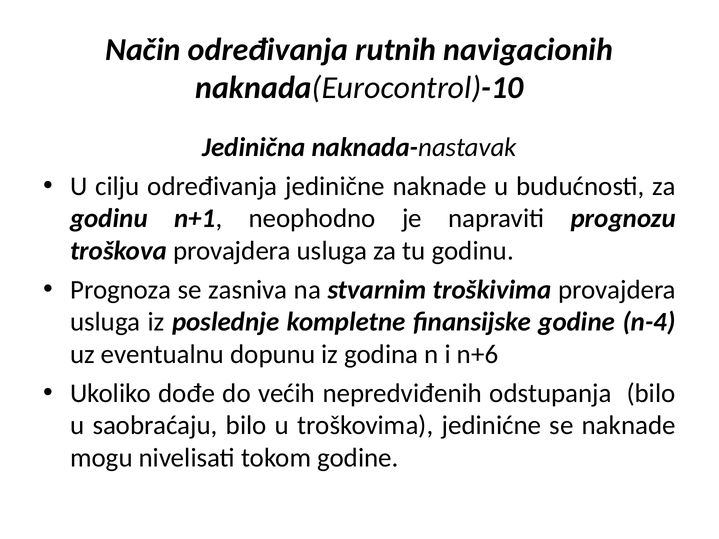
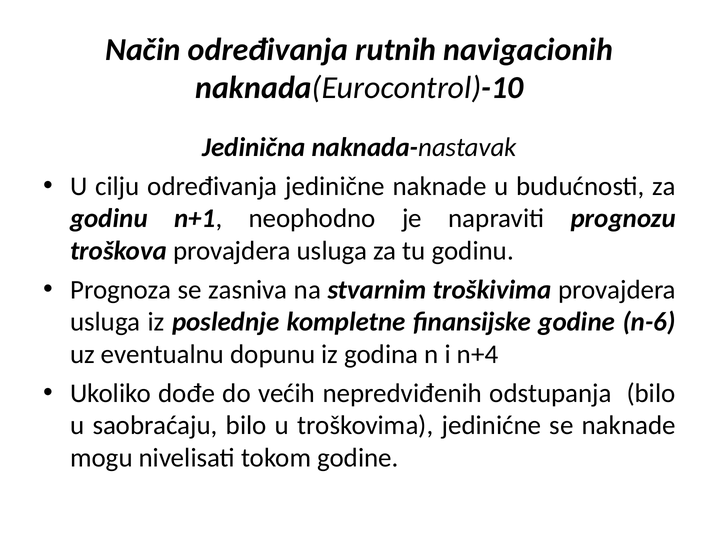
n-4: n-4 -> n-6 (649, 322)
n+6: n+6 -> n+4 (478, 355)
